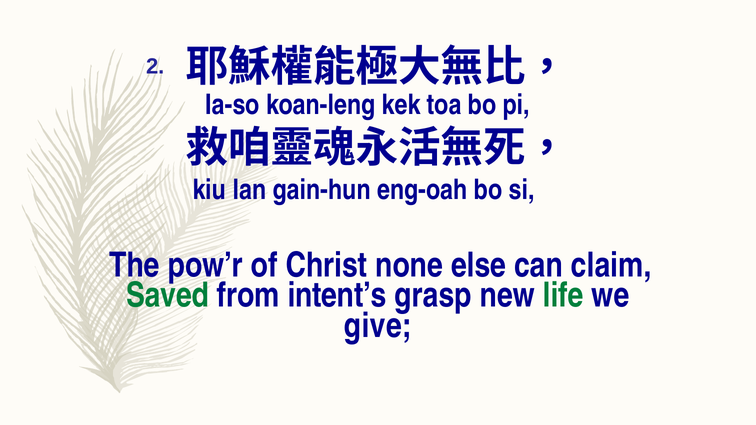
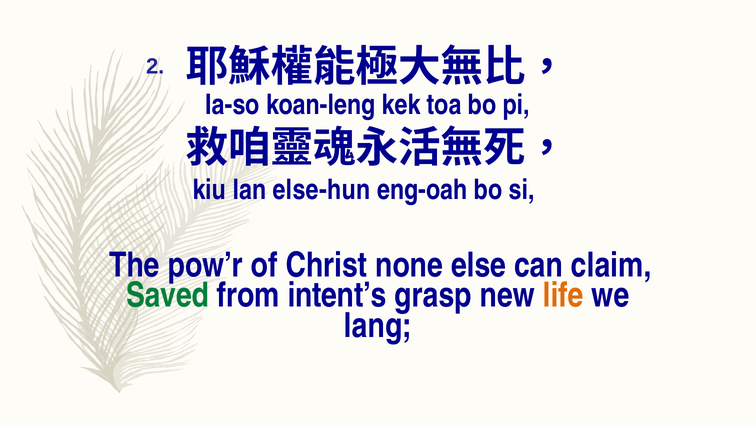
gain-hun: gain-hun -> else-hun (322, 190)
life colour: green -> orange (563, 296)
give: give -> lang (378, 326)
